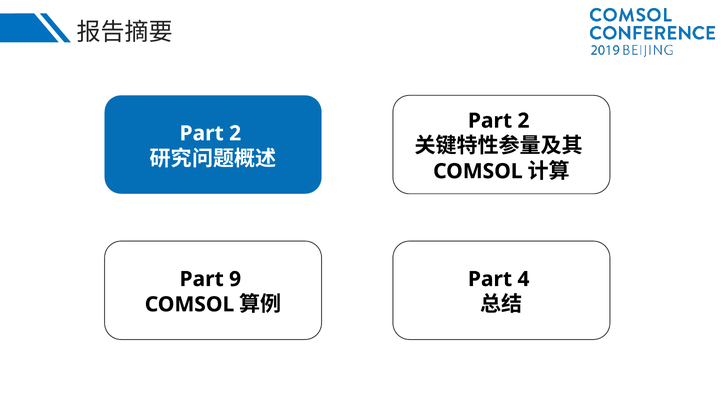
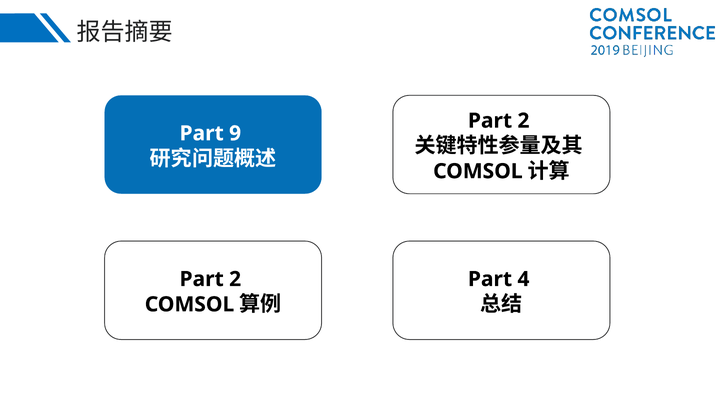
2: 2 -> 9 (235, 133)
9: 9 -> 2 (235, 279)
